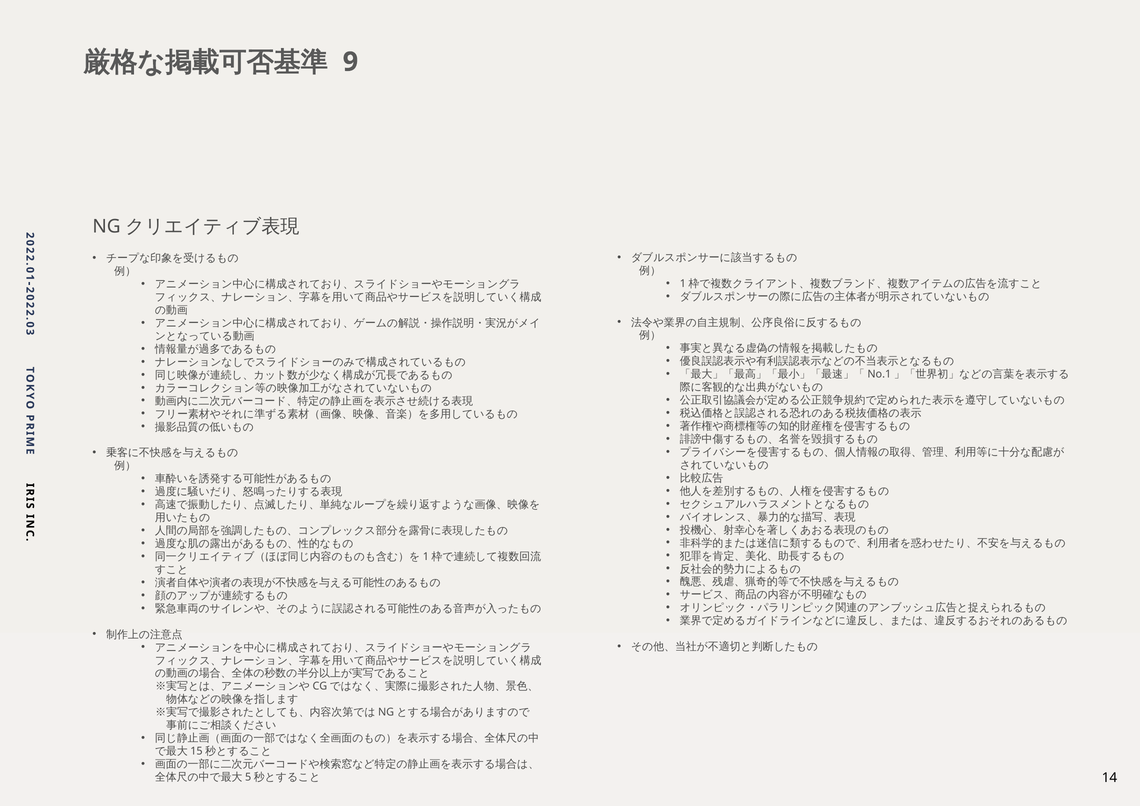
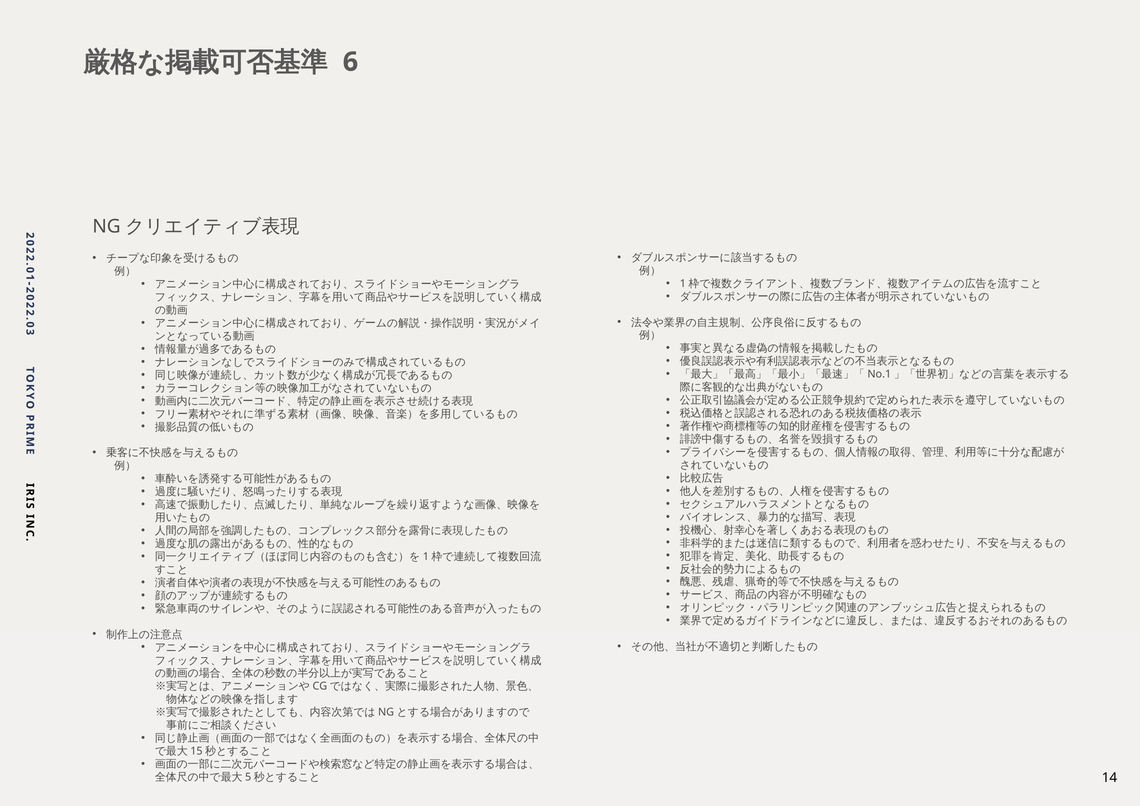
9: 9 -> 6 (350, 62)
